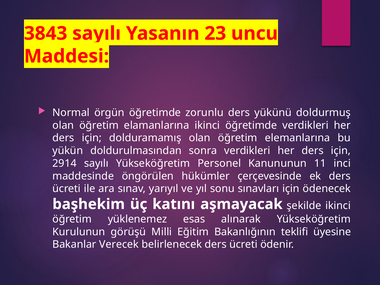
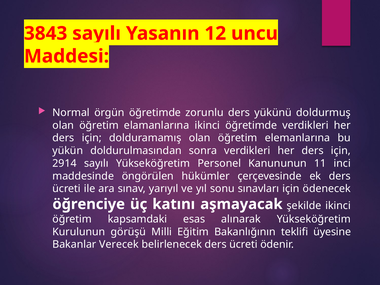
23: 23 -> 12 (215, 33)
başhekim: başhekim -> öğrenciye (89, 204)
yüklenemez: yüklenemez -> kapsamdaki (138, 219)
